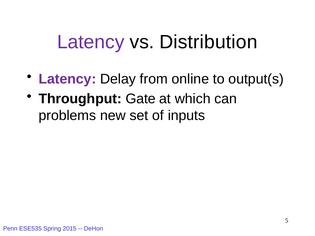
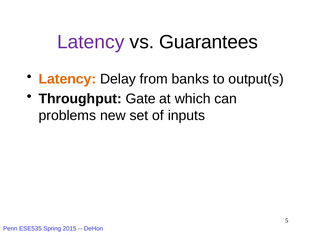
Distribution: Distribution -> Guarantees (209, 42)
Latency colour: purple -> orange (67, 79)
online: online -> banks (190, 79)
